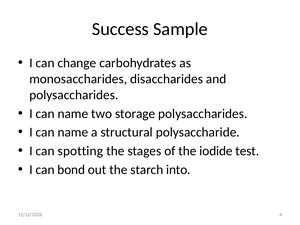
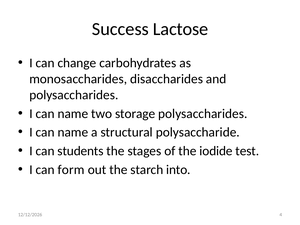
Sample: Sample -> Lactose (181, 29)
spotting: spotting -> students (81, 151)
bond: bond -> form (71, 170)
